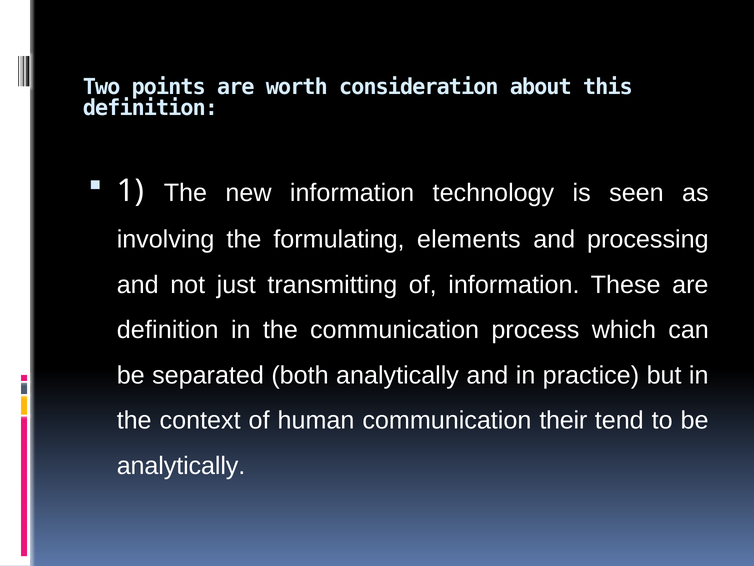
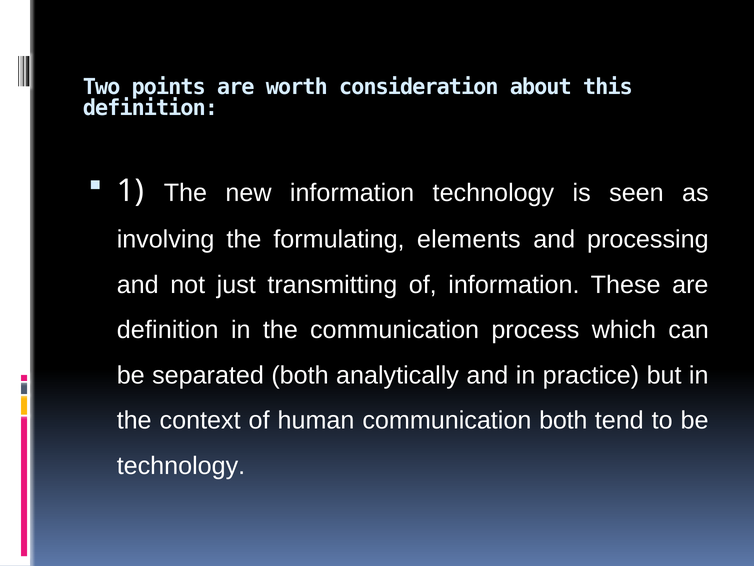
communication their: their -> both (563, 420)
analytically: analytically -> technology (181, 465)
